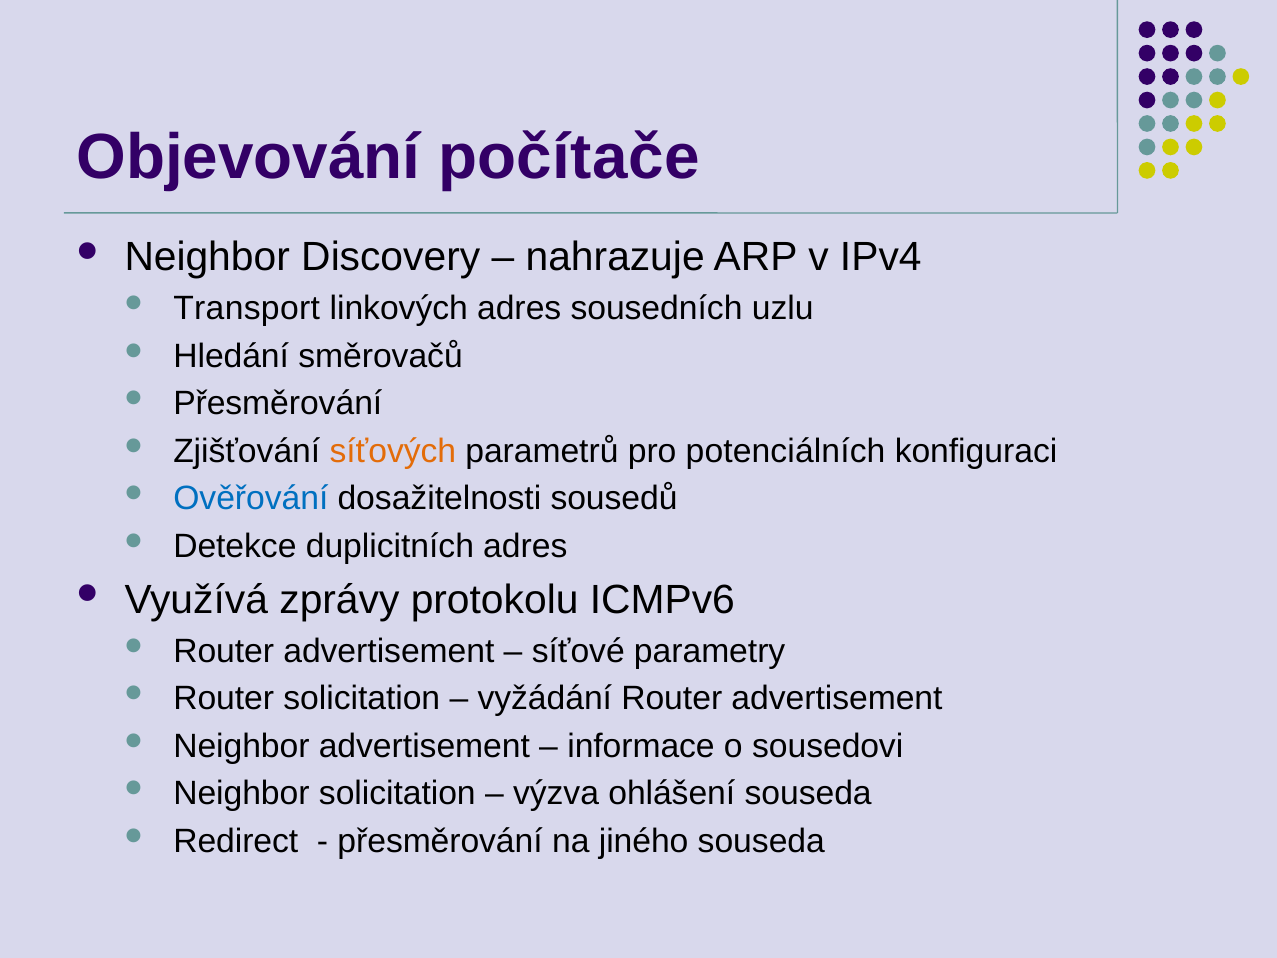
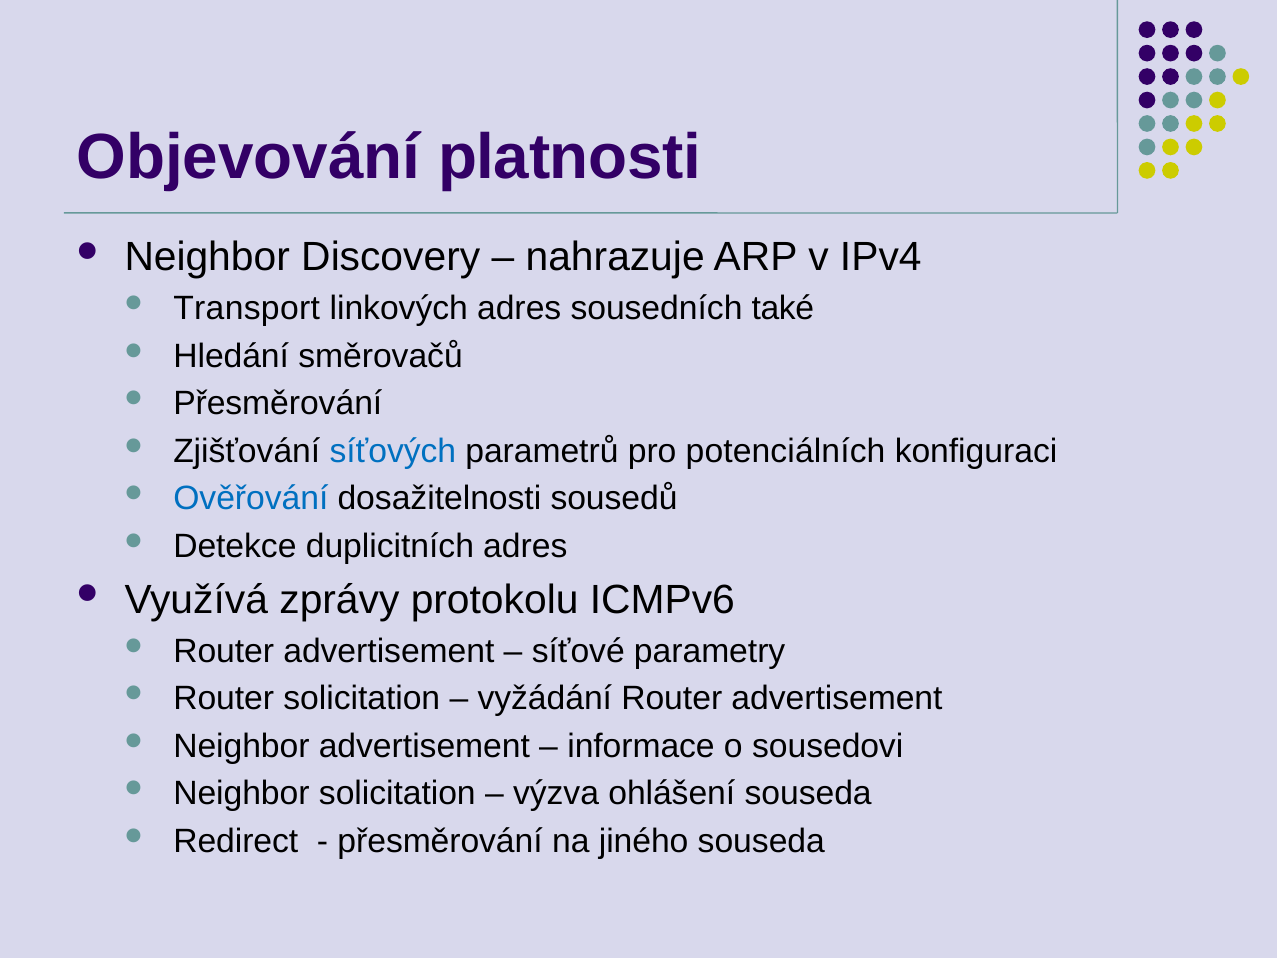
počítače: počítače -> platnosti (569, 158)
uzlu: uzlu -> také (783, 308)
síťových colour: orange -> blue (393, 451)
